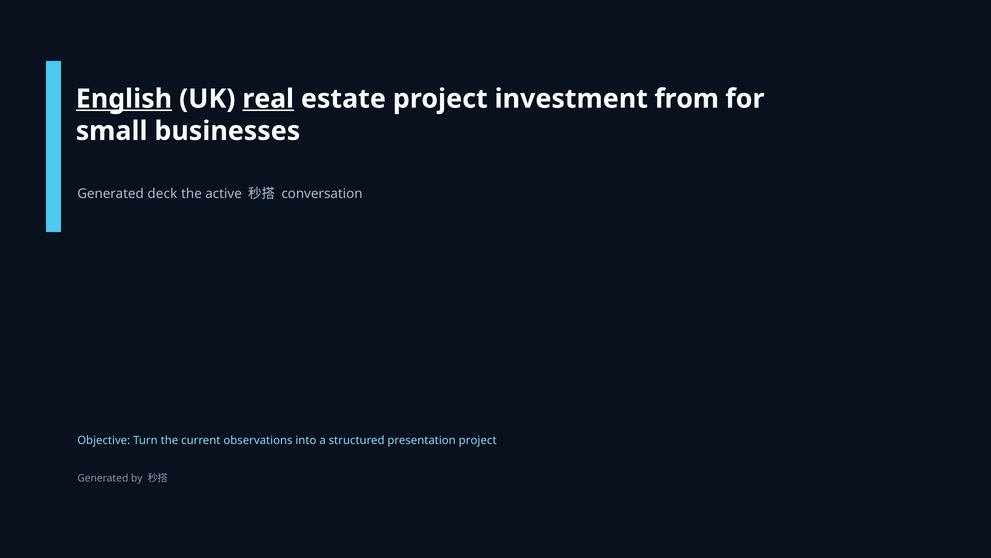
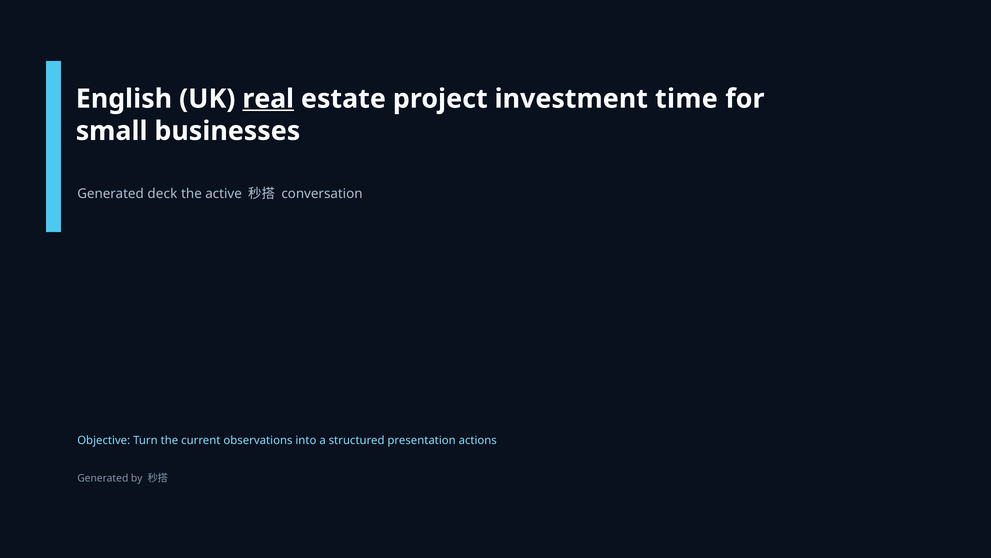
English underline: present -> none (124, 99)
from: from -> time (686, 99)
presentation project: project -> actions (478, 440)
